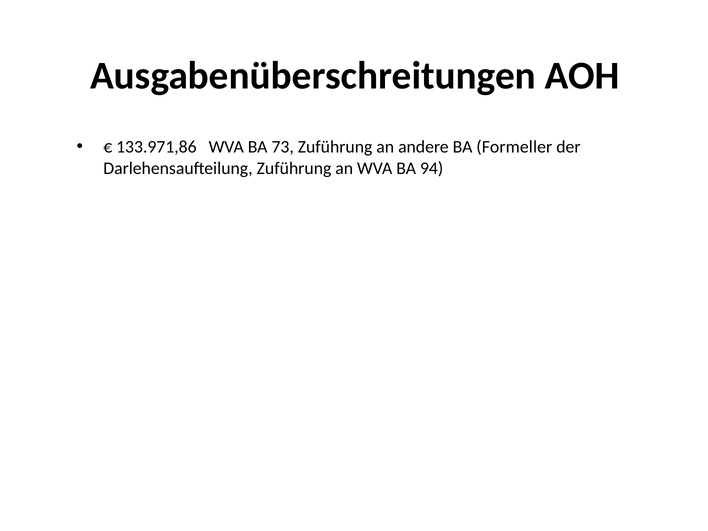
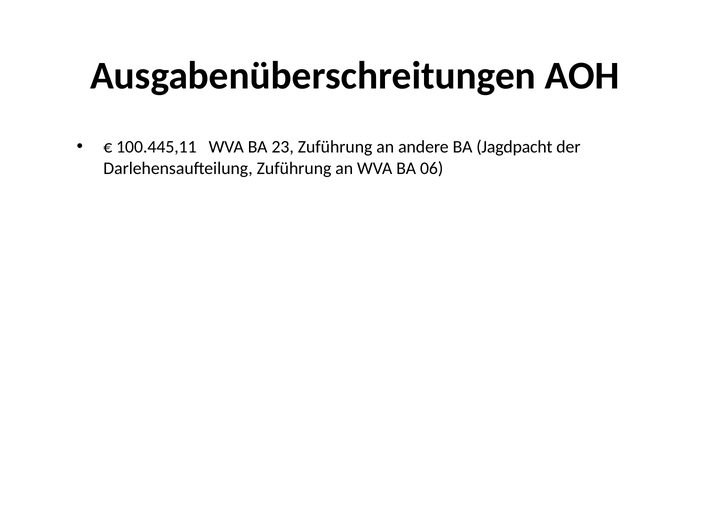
133.971,86: 133.971,86 -> 100.445,11 (156, 147)
73: 73 -> 23 (283, 147)
Formeller: Formeller -> Jagdpacht (514, 147)
94: 94 -> 06 (432, 168)
